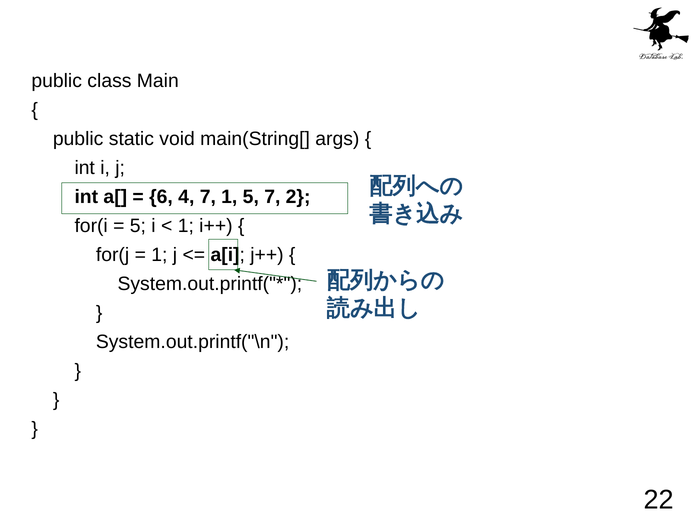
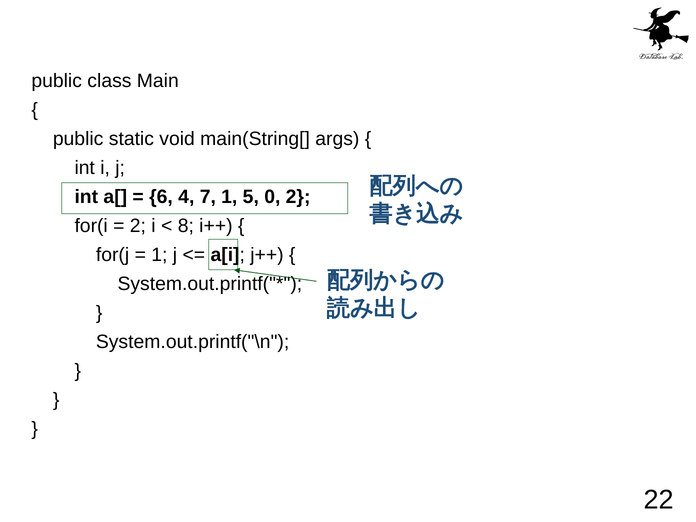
5 7: 7 -> 0 (272, 197)
5: 5 -> 2 (138, 226)
1: 1 -> 8 (186, 226)
